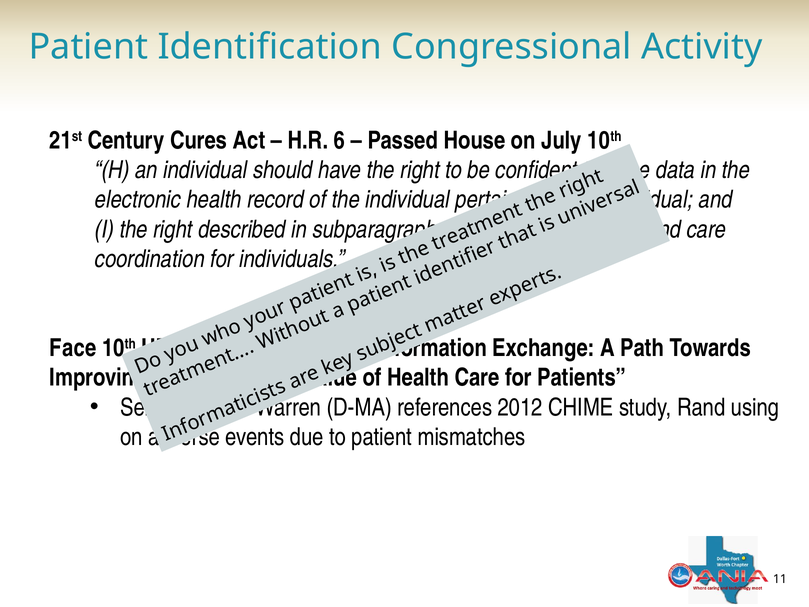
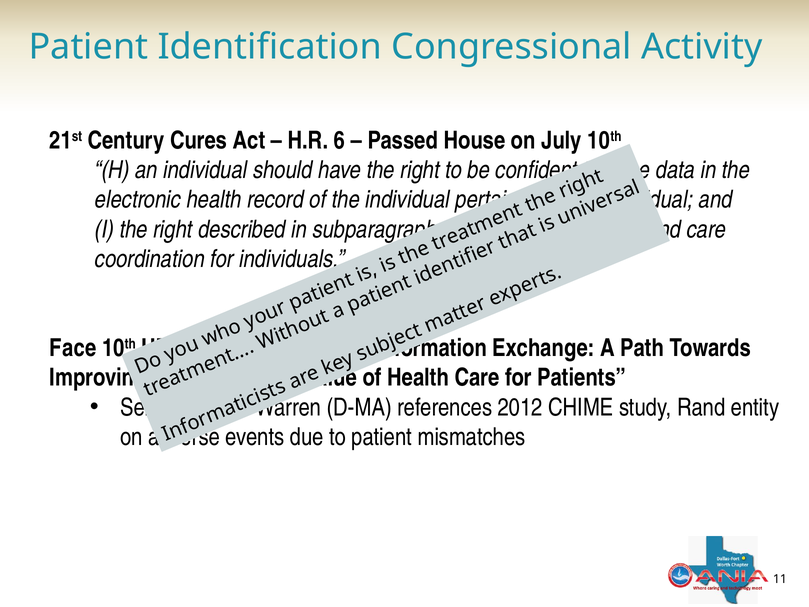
using: using -> entity (755, 407)
